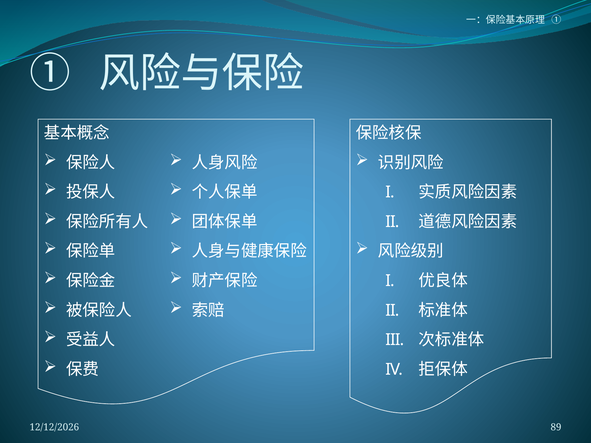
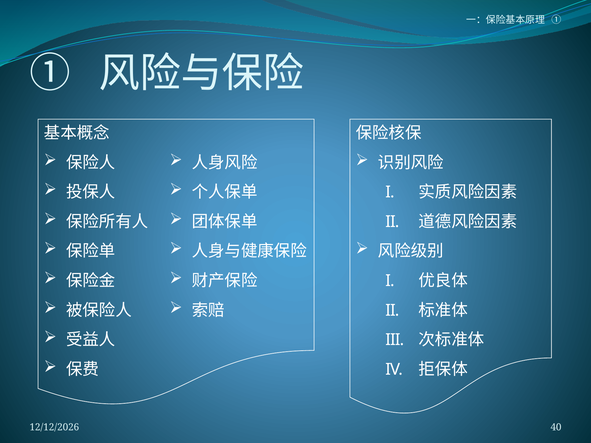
89: 89 -> 40 (556, 428)
